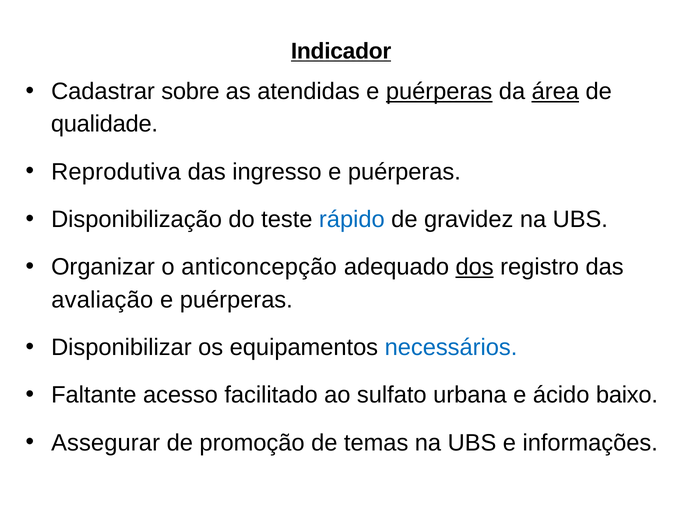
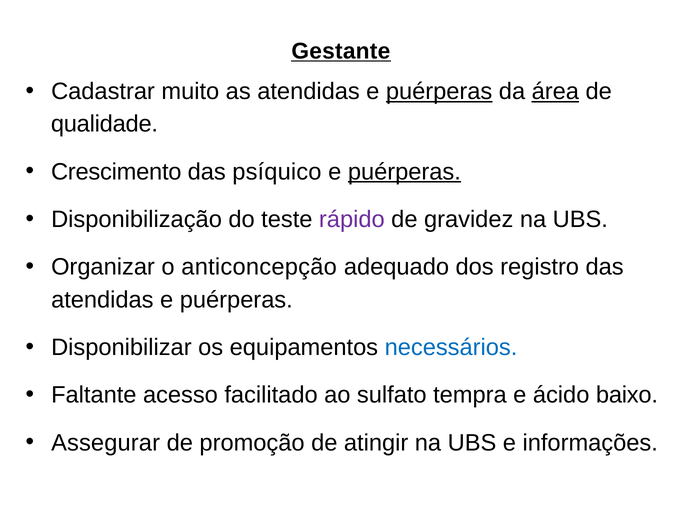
Indicador: Indicador -> Gestante (341, 51)
sobre: sobre -> muito (190, 91)
Reprodutiva: Reprodutiva -> Crescimento (116, 172)
ingresso: ingresso -> psíquico (277, 172)
puérperas underline: none -> present (404, 172)
rápido colour: blue -> purple (352, 219)
dos underline: present -> none (475, 267)
avaliação: avaliação -> atendidas (102, 299)
urbana: urbana -> tempra (470, 395)
temas: temas -> atingir (376, 442)
